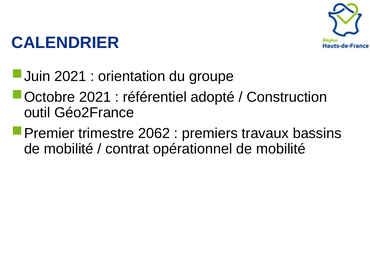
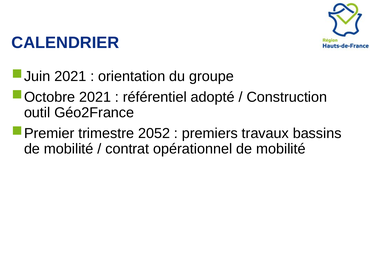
2062: 2062 -> 2052 (154, 133)
